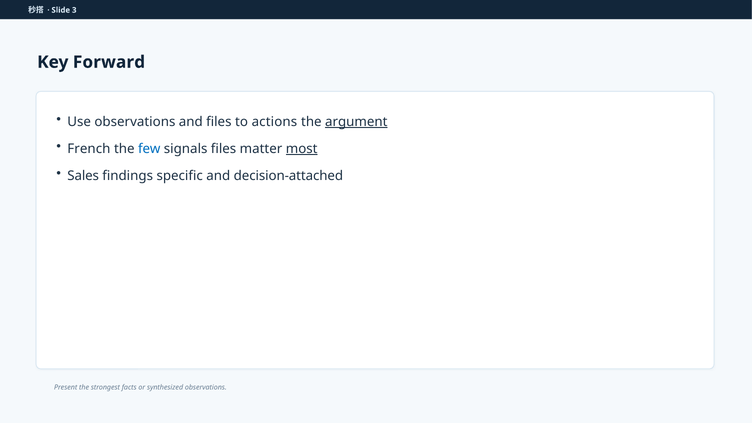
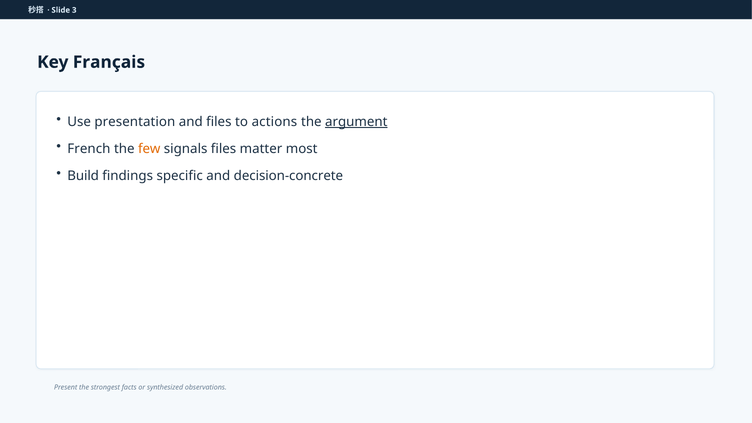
Forward: Forward -> Français (109, 62)
Use observations: observations -> presentation (135, 122)
few colour: blue -> orange (149, 149)
most underline: present -> none (302, 149)
Sales: Sales -> Build (83, 176)
decision-attached: decision-attached -> decision-concrete (288, 176)
